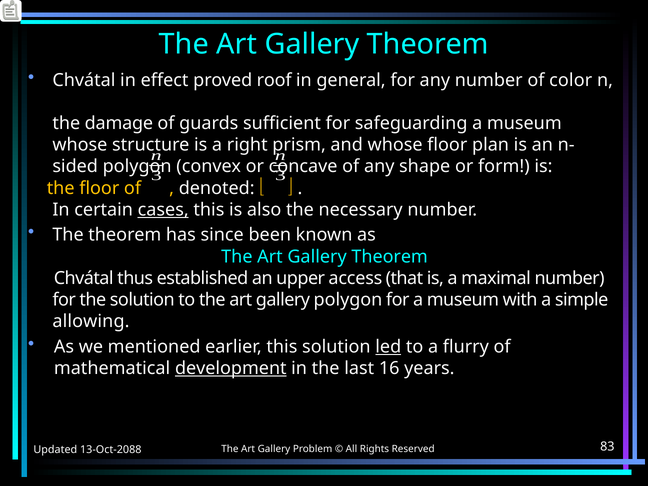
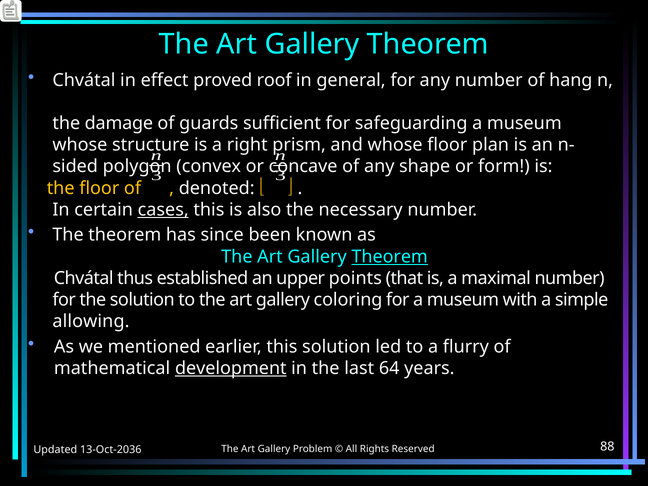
color: color -> hang (571, 80)
Theorem underline: none -> present (390, 257)
access: access -> points (355, 278)
gallery polygon: polygon -> coloring (348, 300)
led underline: present -> none (388, 347)
16: 16 -> 64 (389, 368)
13-Oct-2088: 13-Oct-2088 -> 13-Oct-2036 (111, 450)
83: 83 -> 88 (607, 447)
